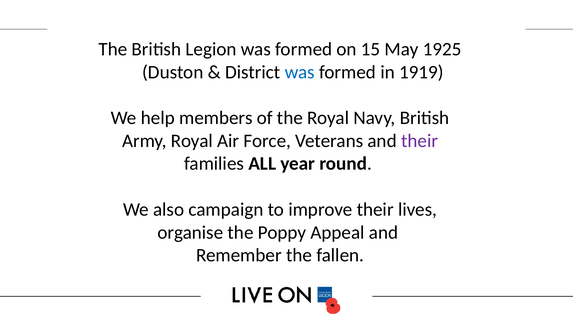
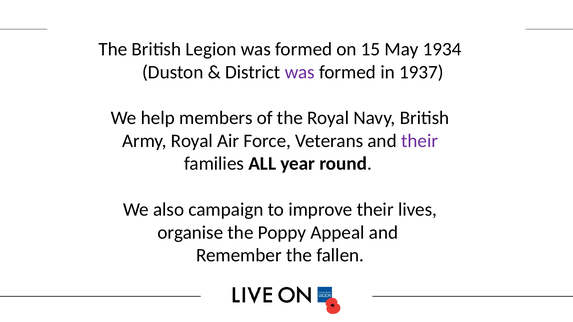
1925: 1925 -> 1934 (442, 49)
was colour: blue -> purple (300, 72)
1919: 1919 -> 1937 (421, 72)
